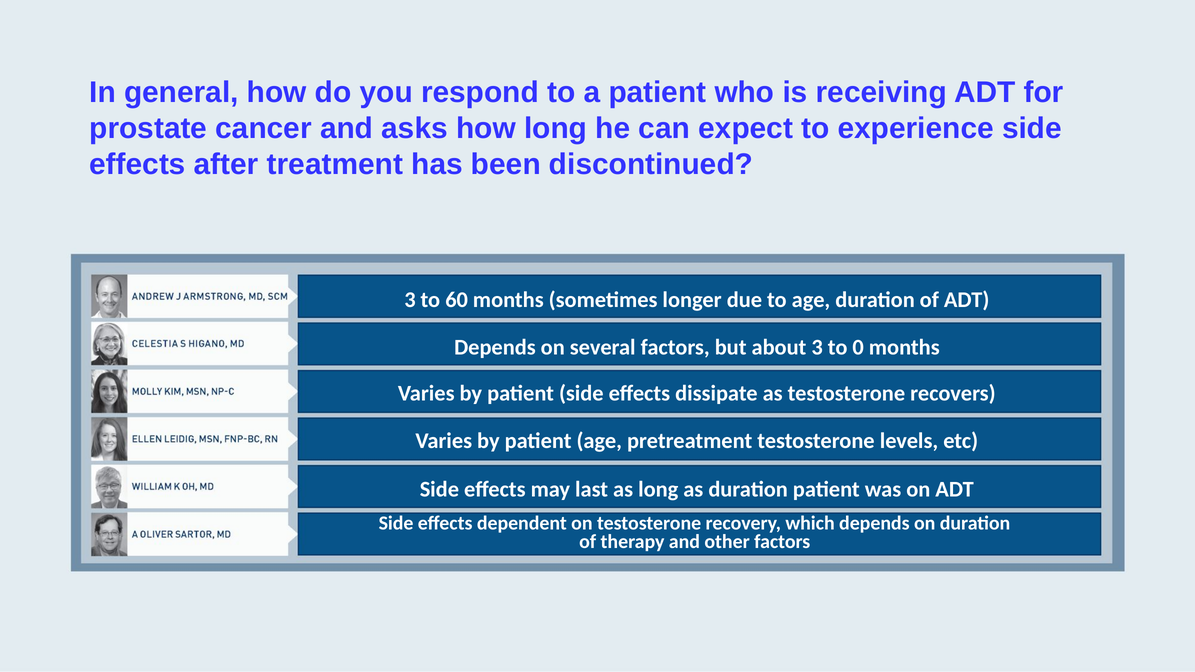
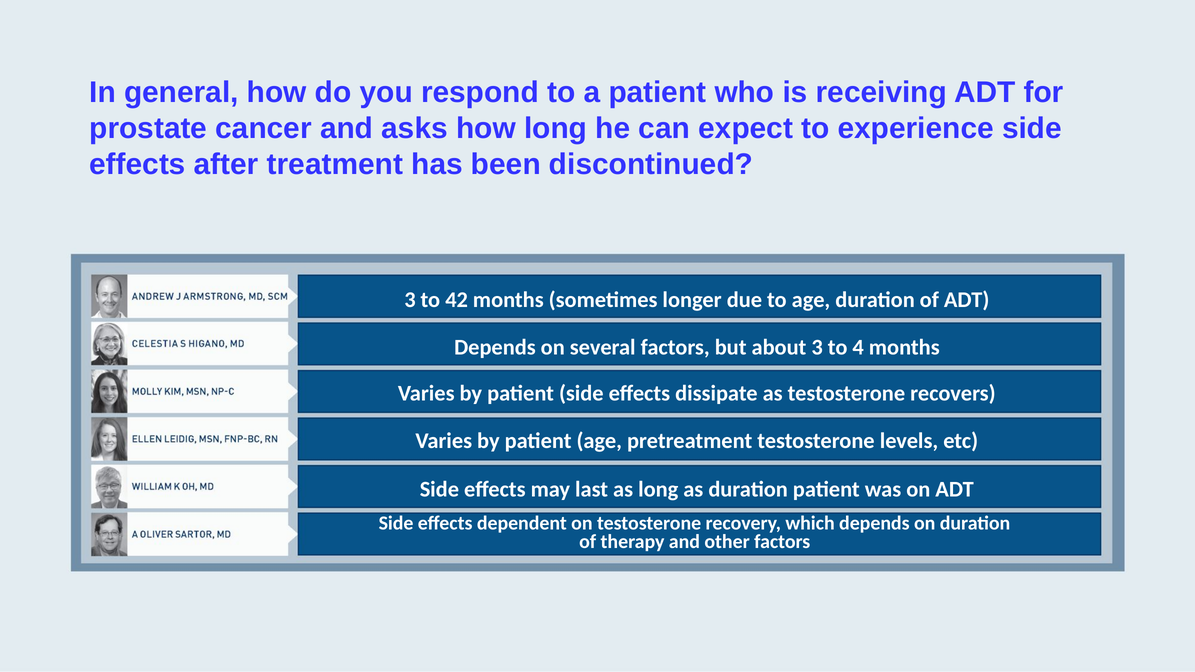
60: 60 -> 42 (457, 300)
0: 0 -> 4 (858, 347)
